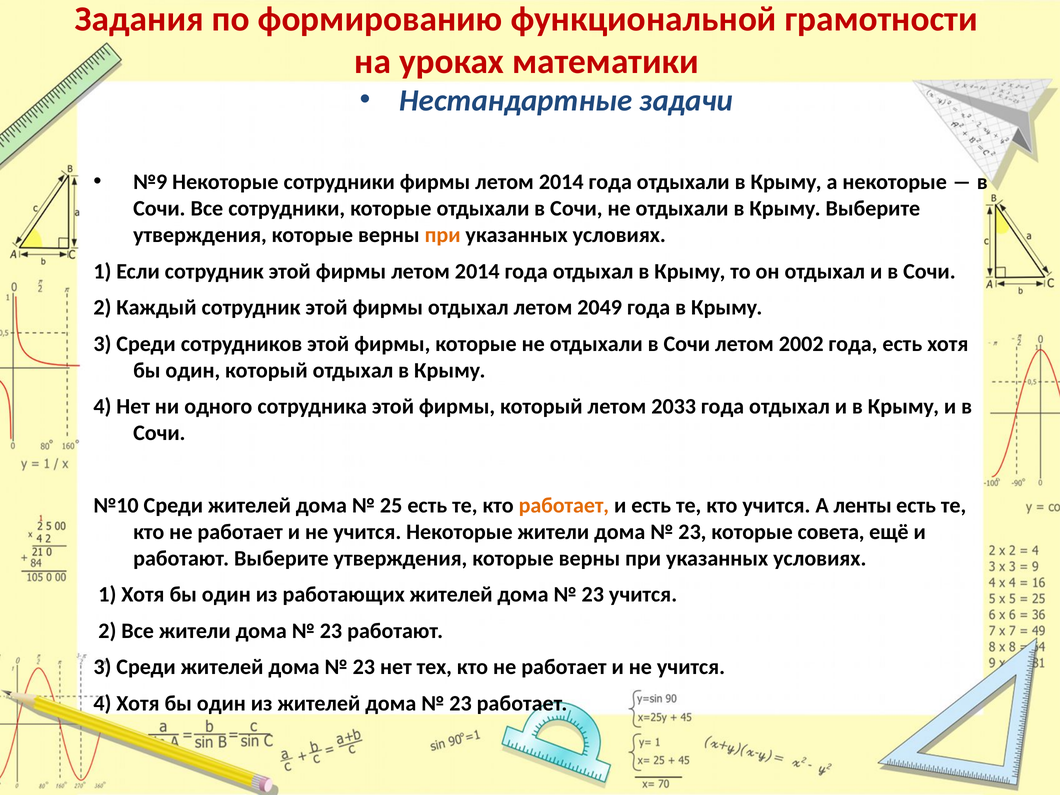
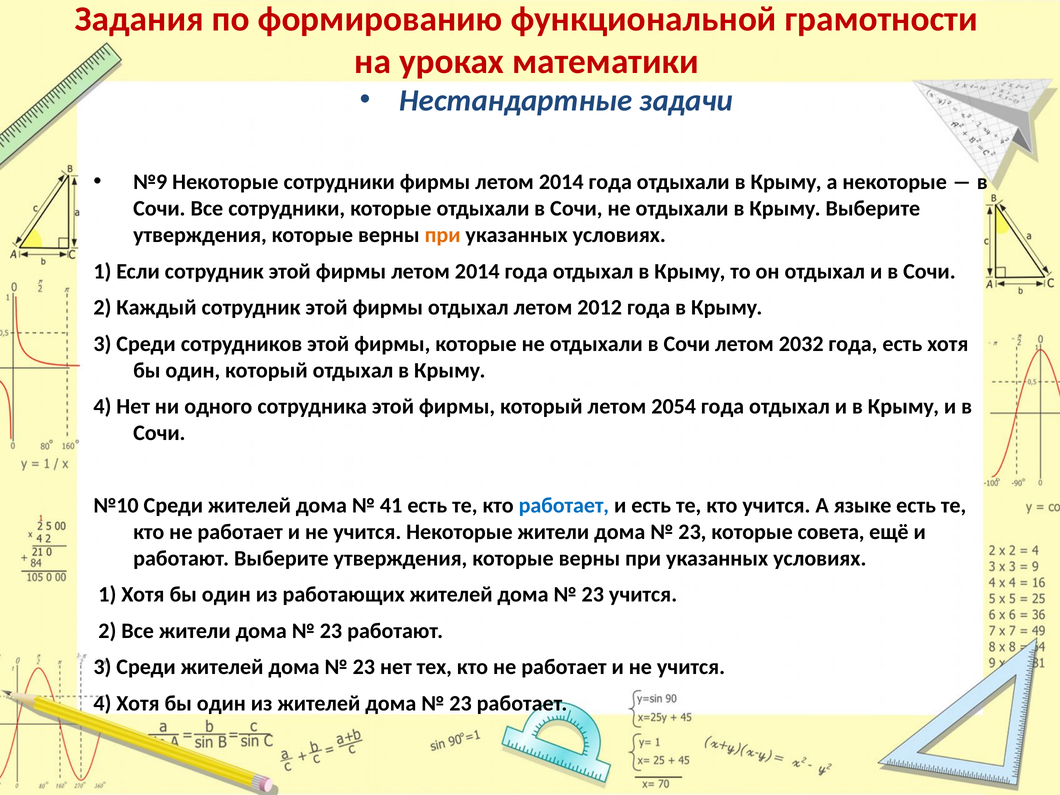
2049: 2049 -> 2012 (600, 308)
2002: 2002 -> 2032 (801, 344)
2033: 2033 -> 2054 (674, 406)
25: 25 -> 41 (391, 505)
работает colour: orange -> blue (564, 505)
ленты: ленты -> языке (863, 505)
